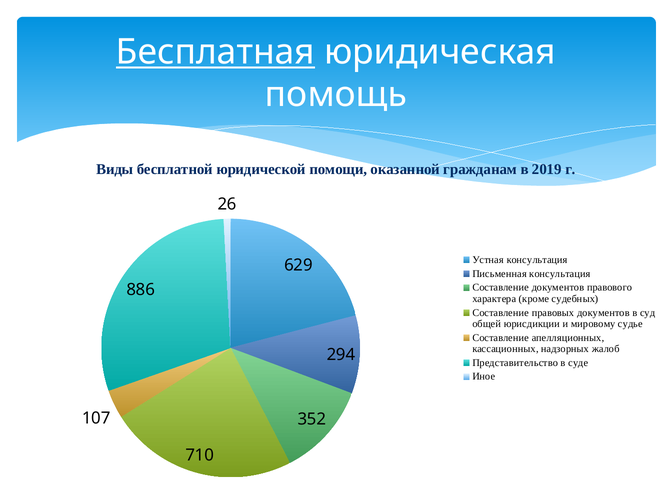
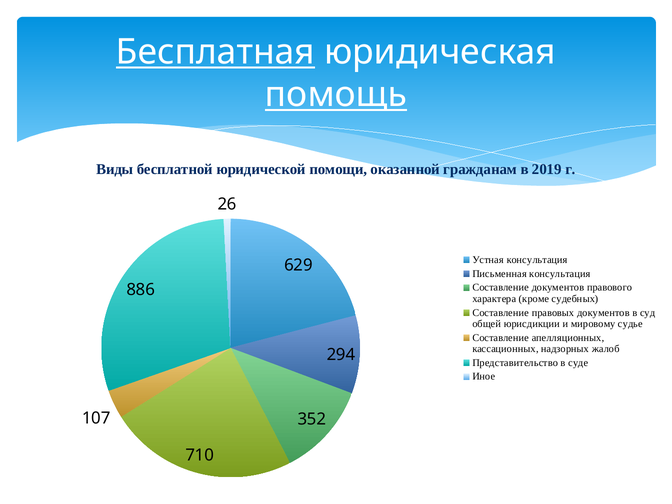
помощь underline: none -> present (336, 95)
